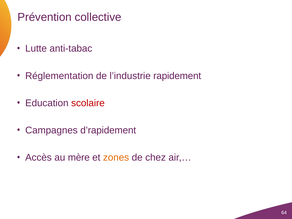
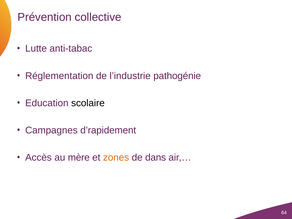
rapidement: rapidement -> pathogénie (177, 76)
scolaire colour: red -> black (88, 103)
chez: chez -> dans (156, 158)
